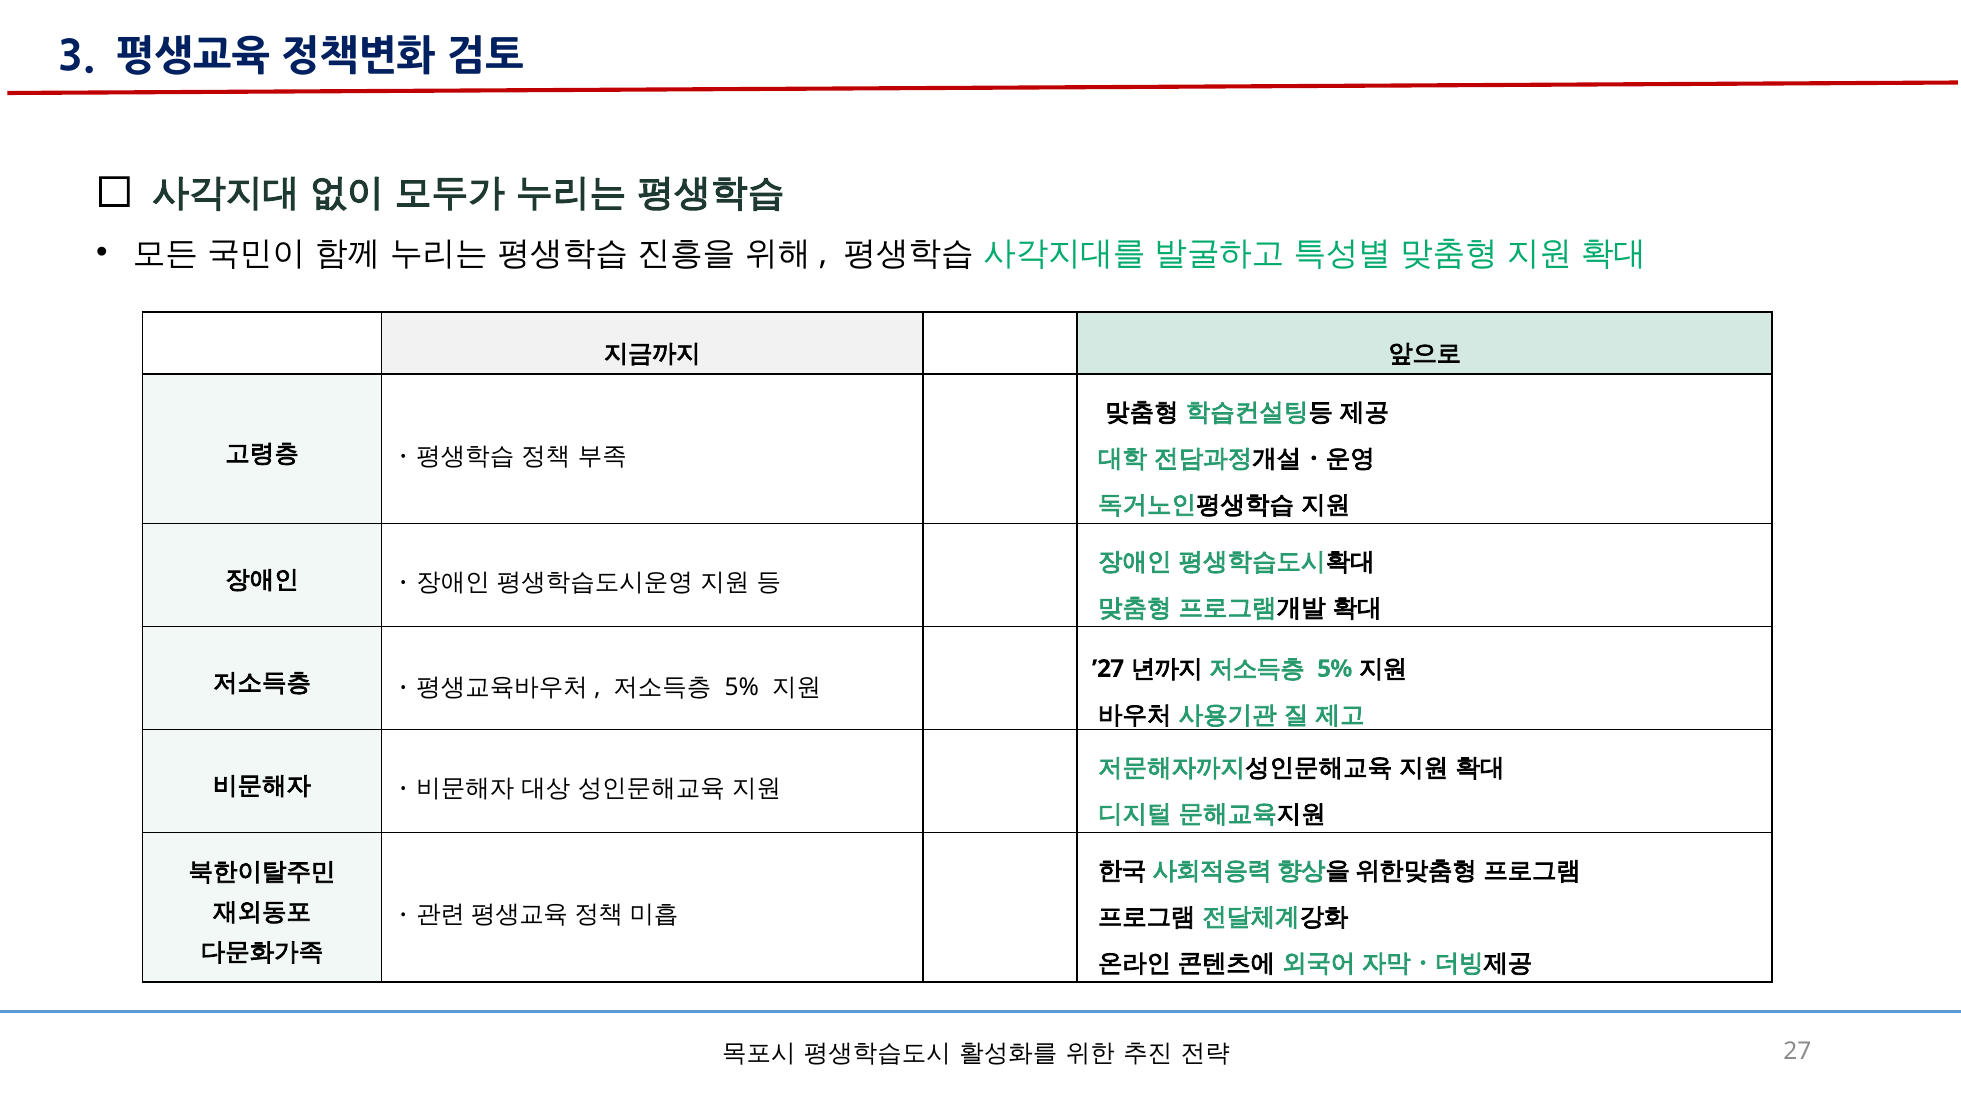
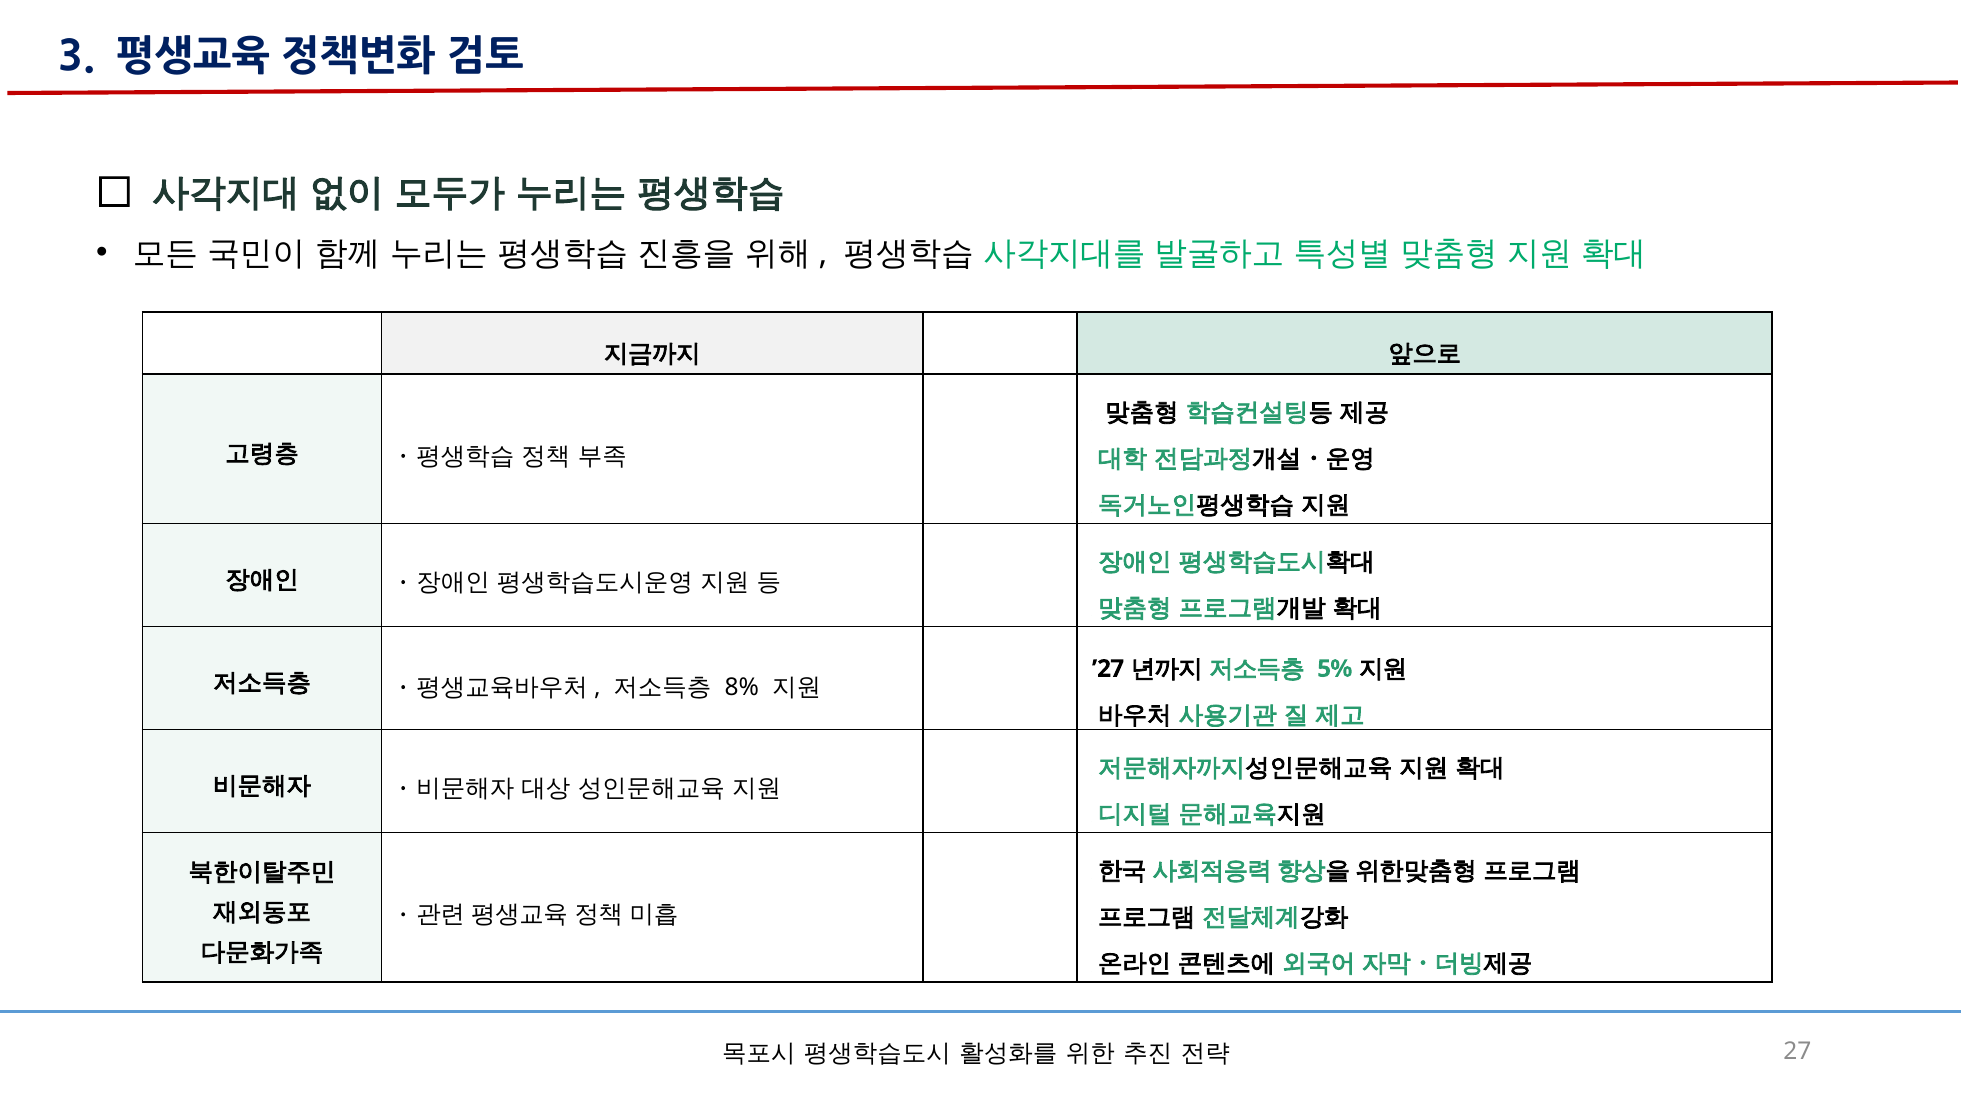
5%: 5% -> 8% (742, 688)
